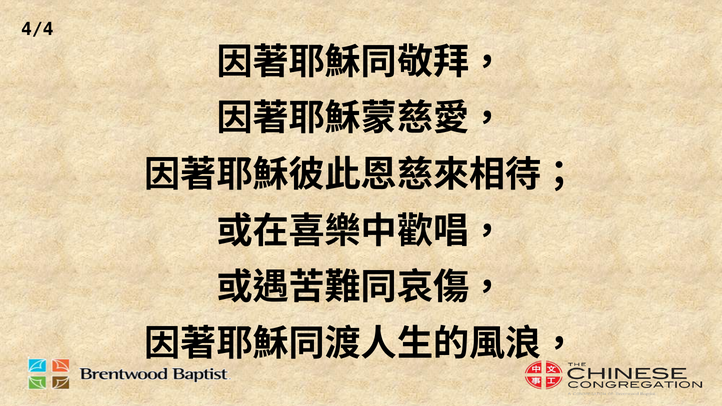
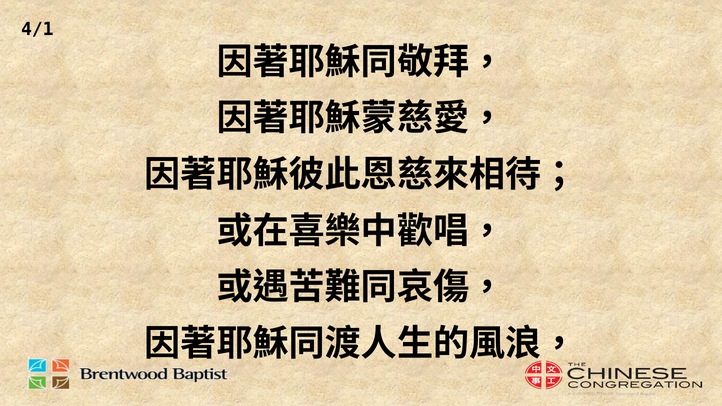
4/4: 4/4 -> 4/1 (37, 29)
